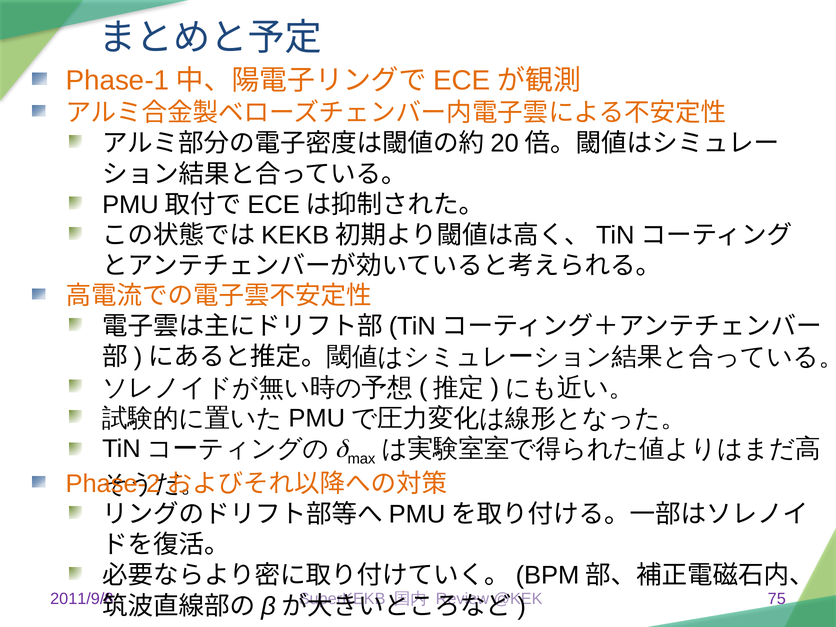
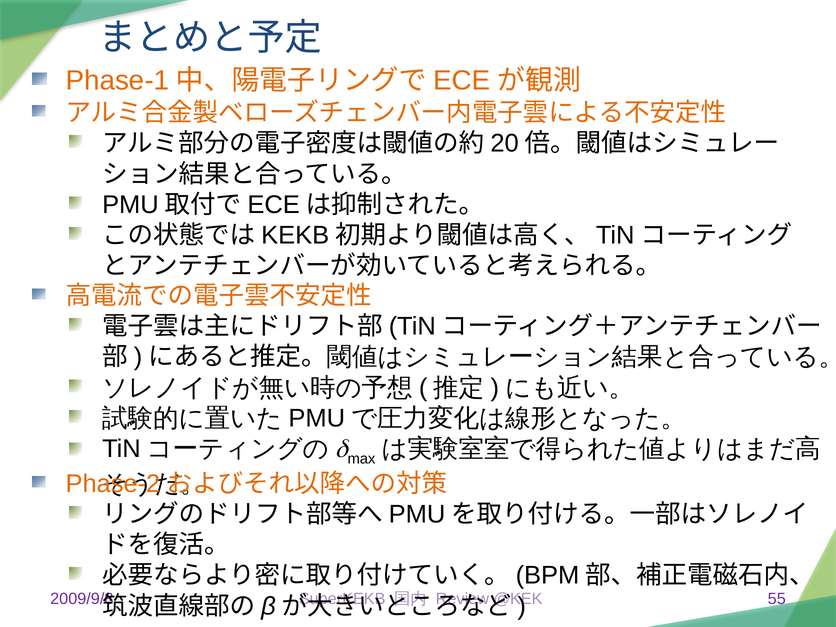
2011/9/8: 2011/9/8 -> 2009/9/8 (82, 599)
75: 75 -> 55 (777, 599)
